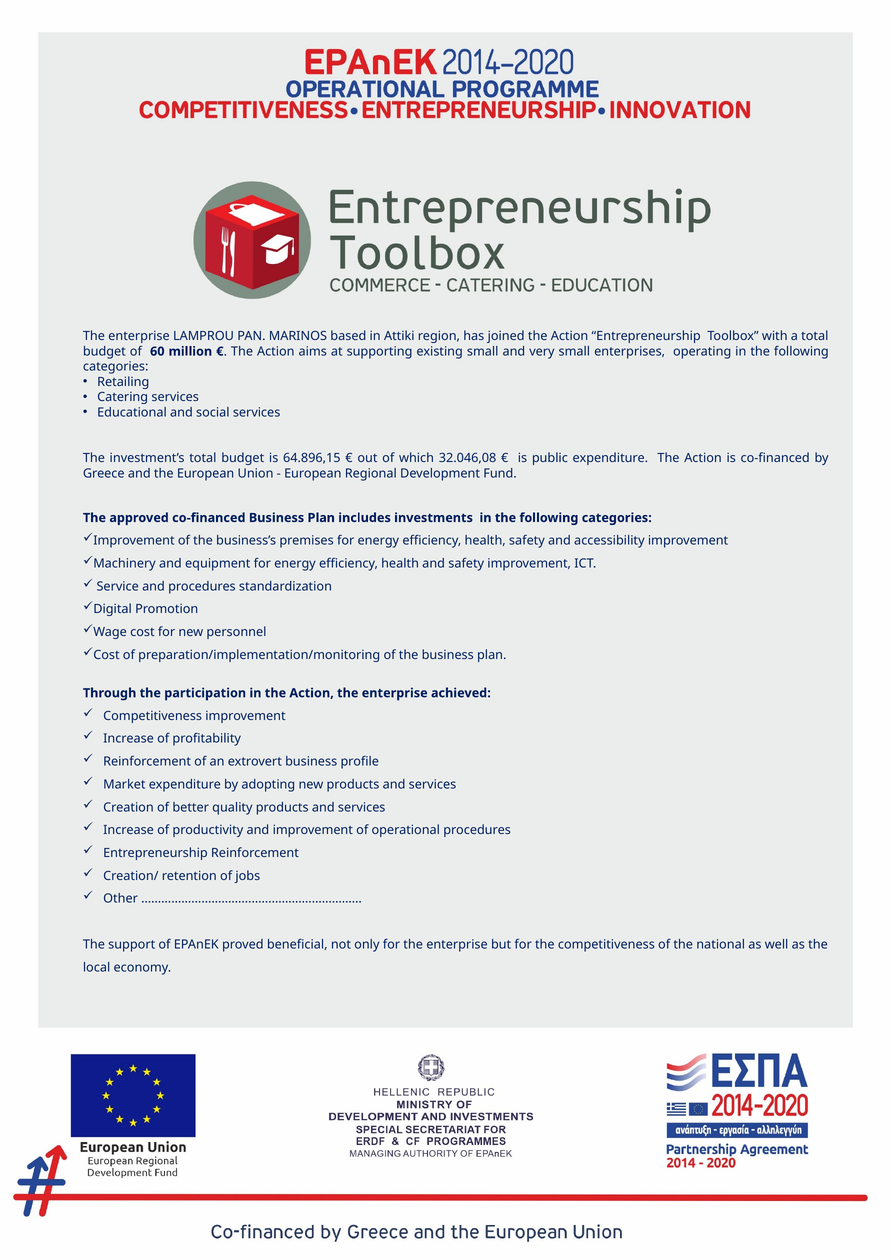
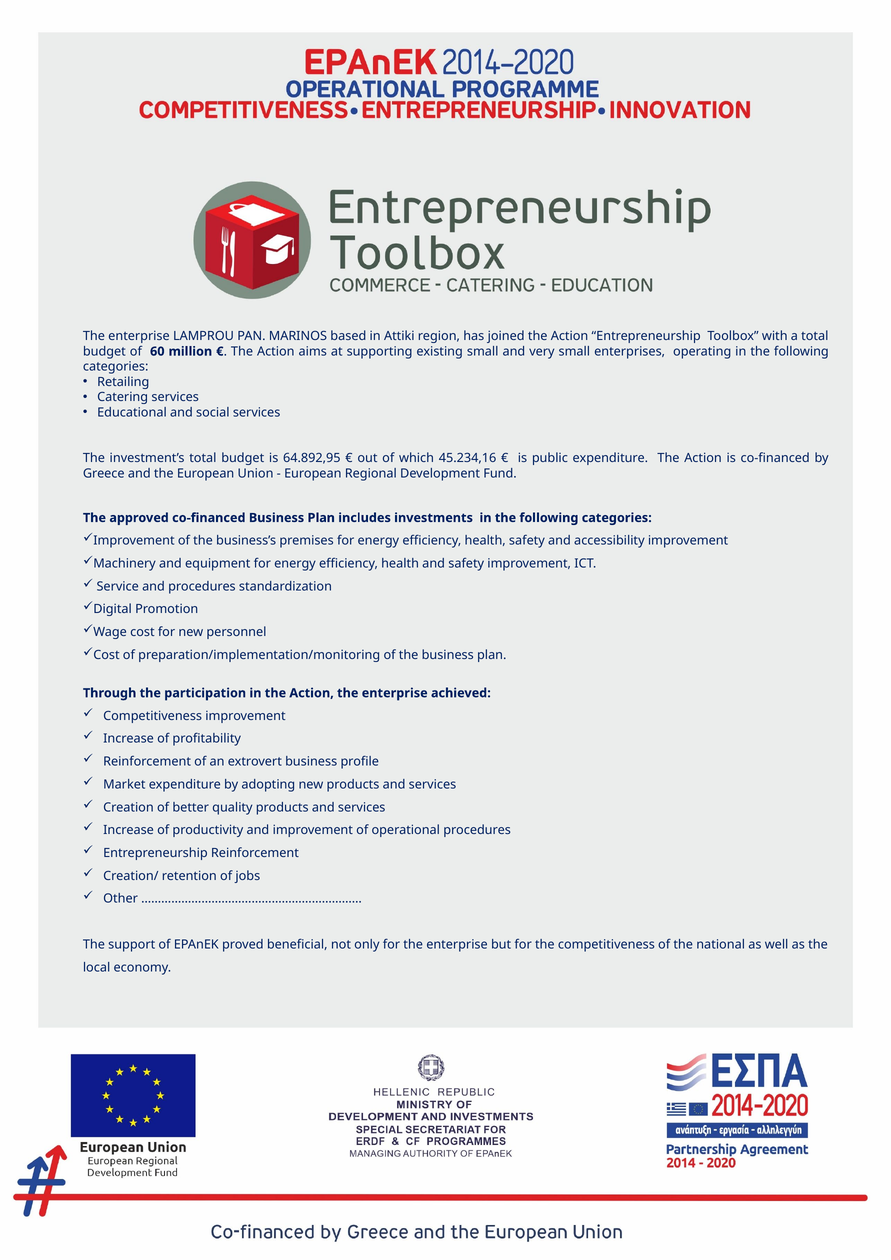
64.896,15: 64.896,15 -> 64.892,95 (312, 458)
32.046,08: 32.046,08 -> 45.234,16 (468, 458)
